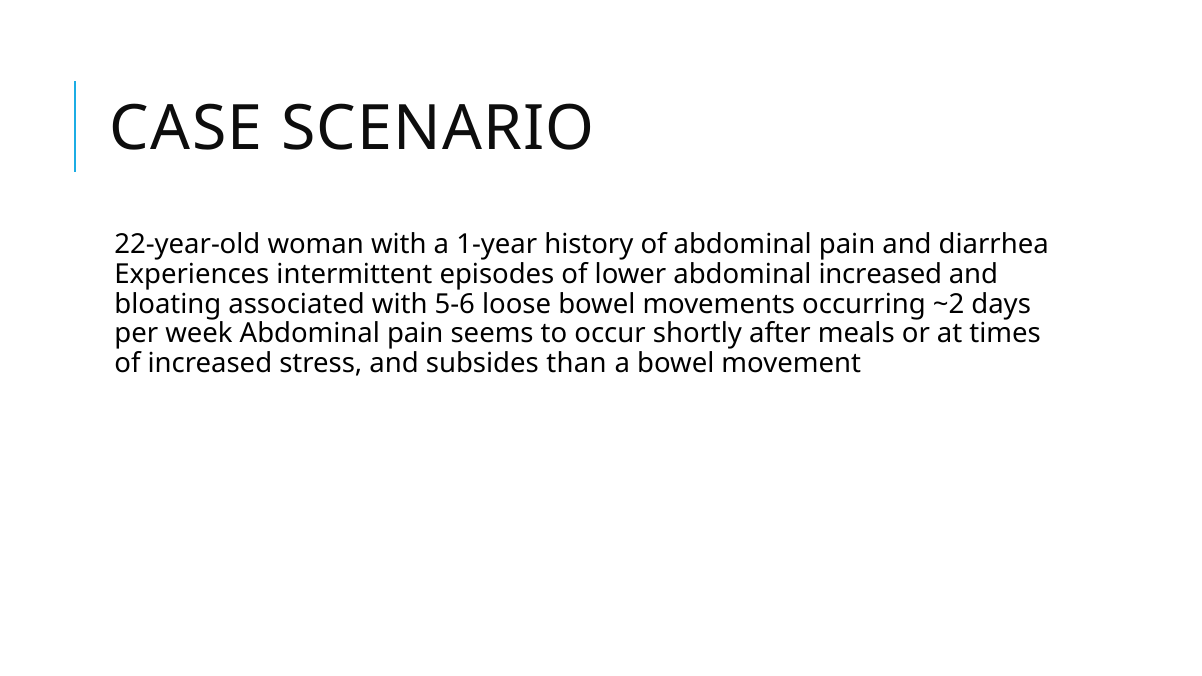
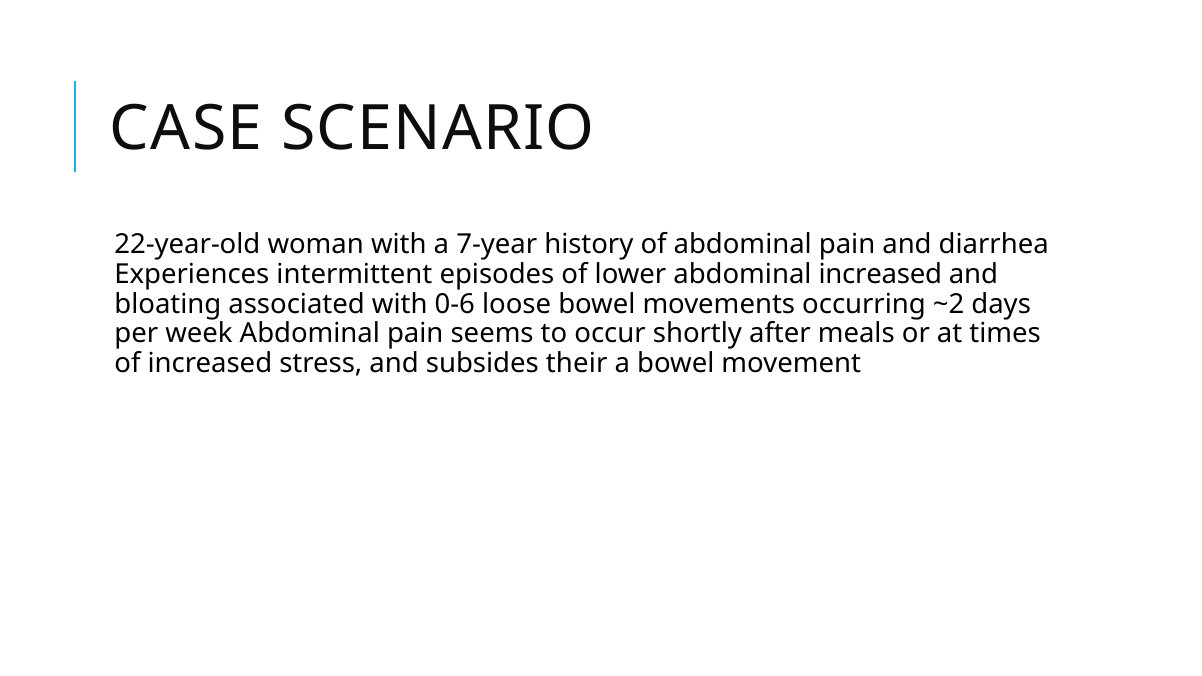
1-year: 1-year -> 7-year (497, 245)
5-6: 5-6 -> 0-6 (455, 304)
than: than -> their (577, 364)
